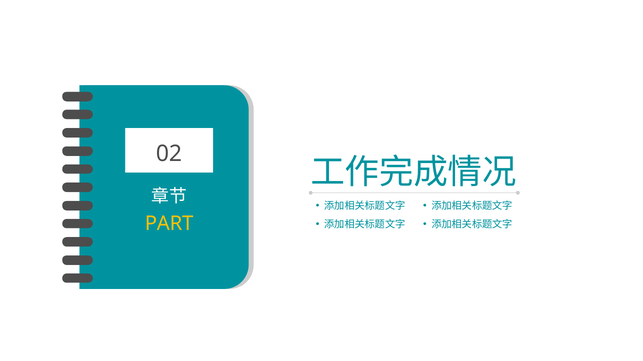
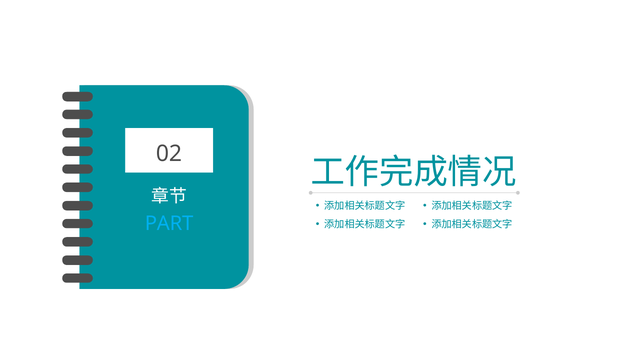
PART colour: yellow -> light blue (169, 224)
